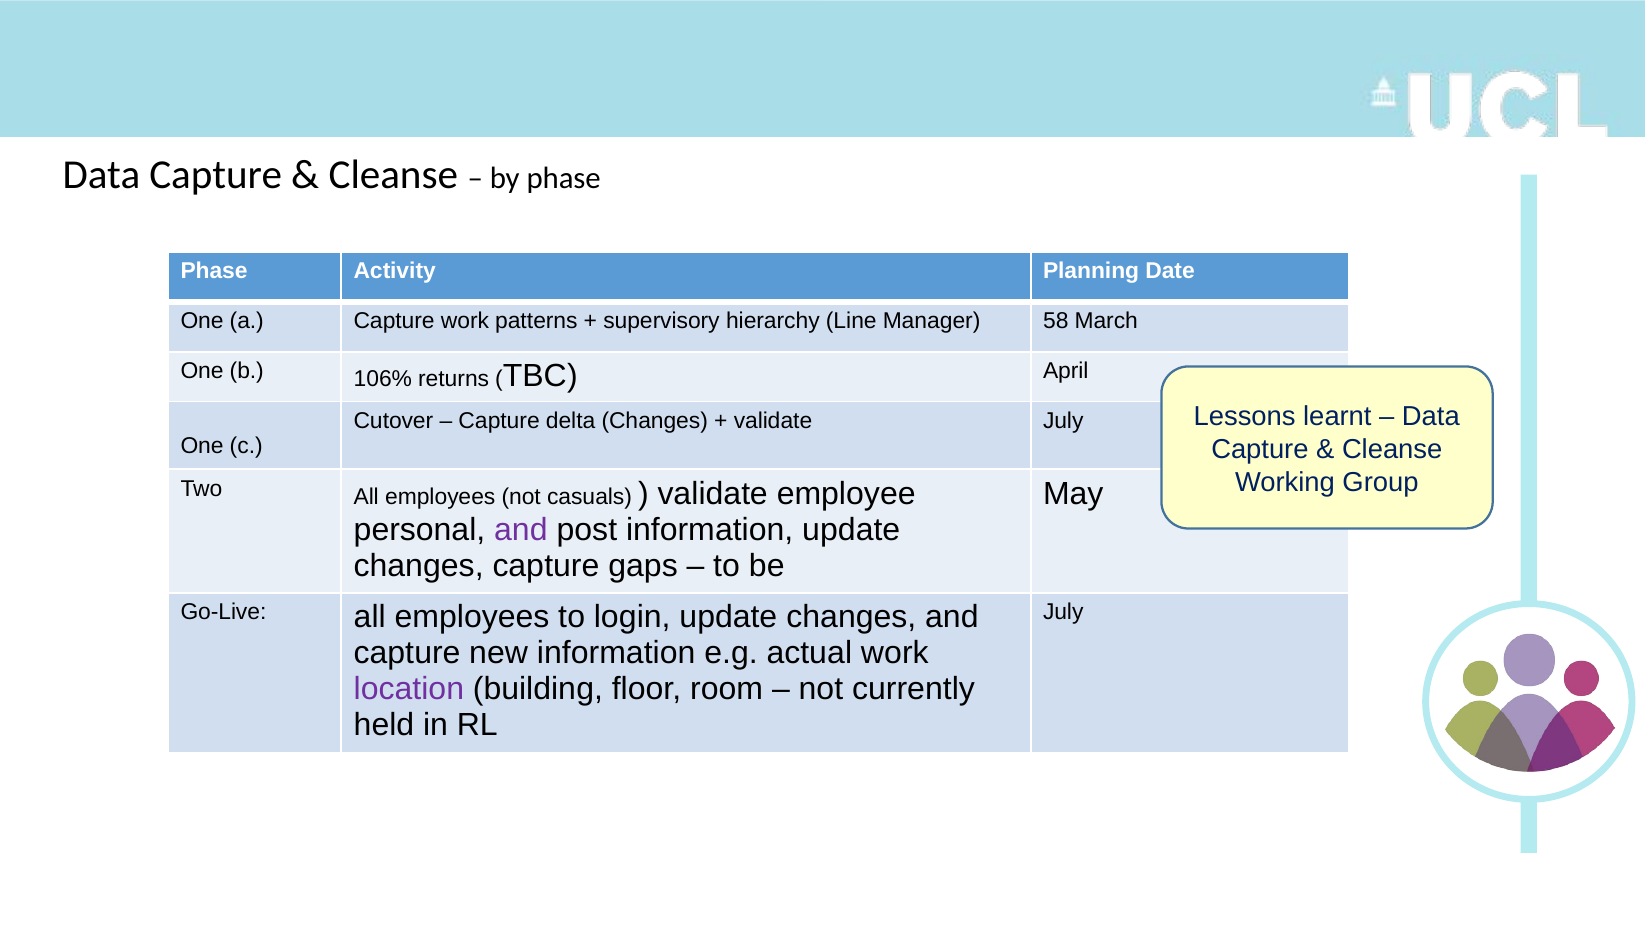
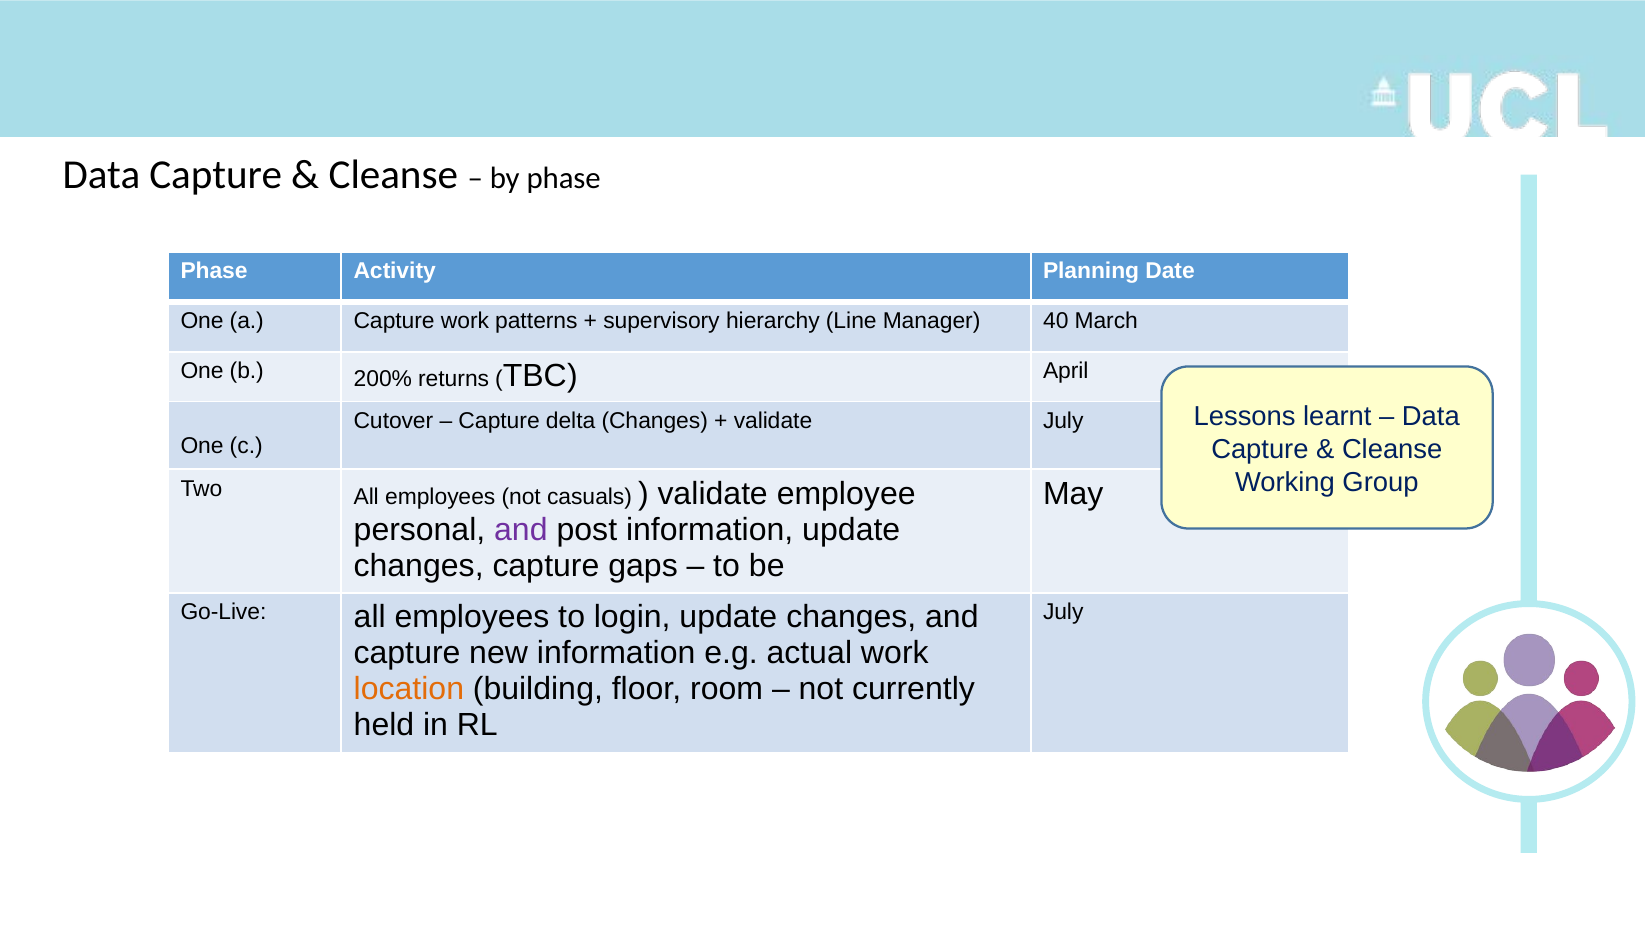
58: 58 -> 40 (1056, 321)
106%: 106% -> 200% (383, 379)
location colour: purple -> orange (409, 689)
